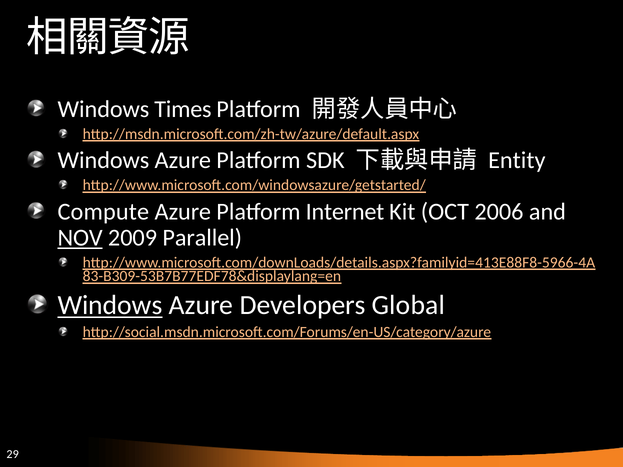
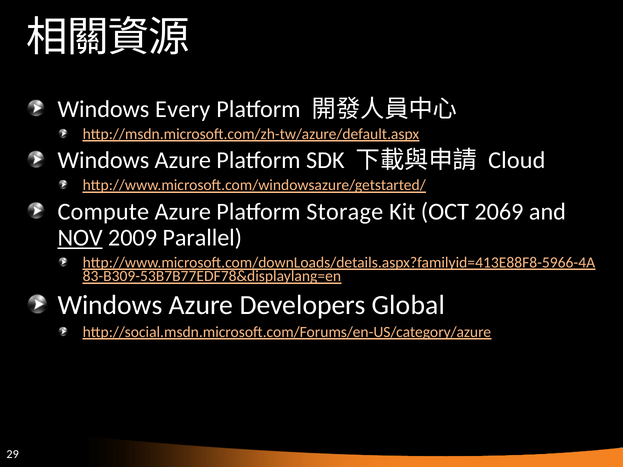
Times: Times -> Every (183, 109)
Entity: Entity -> Cloud (517, 160)
Internet: Internet -> Storage (345, 212)
2006: 2006 -> 2069 (499, 212)
Windows underline: present -> none (110, 305)
